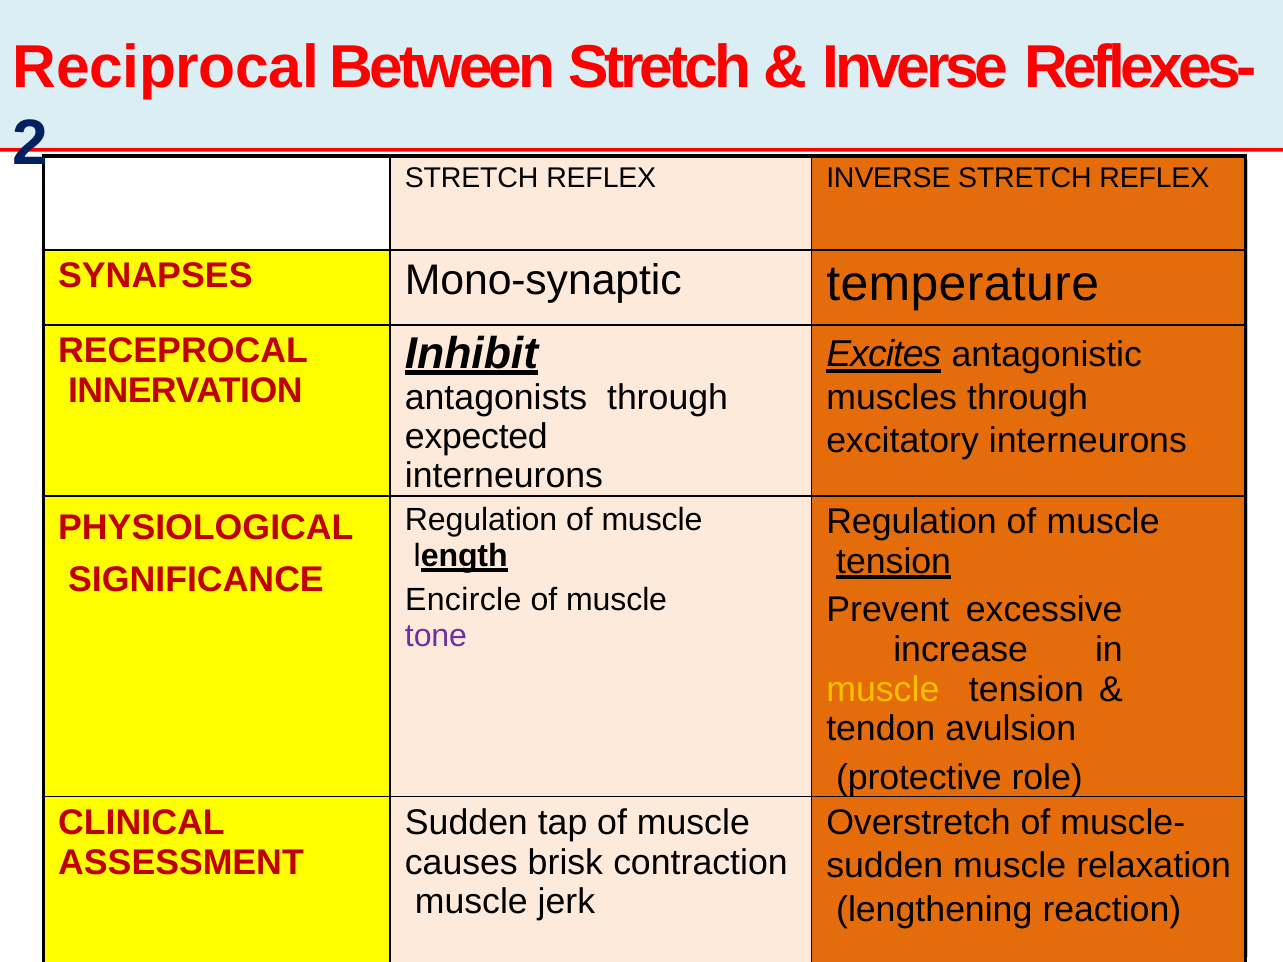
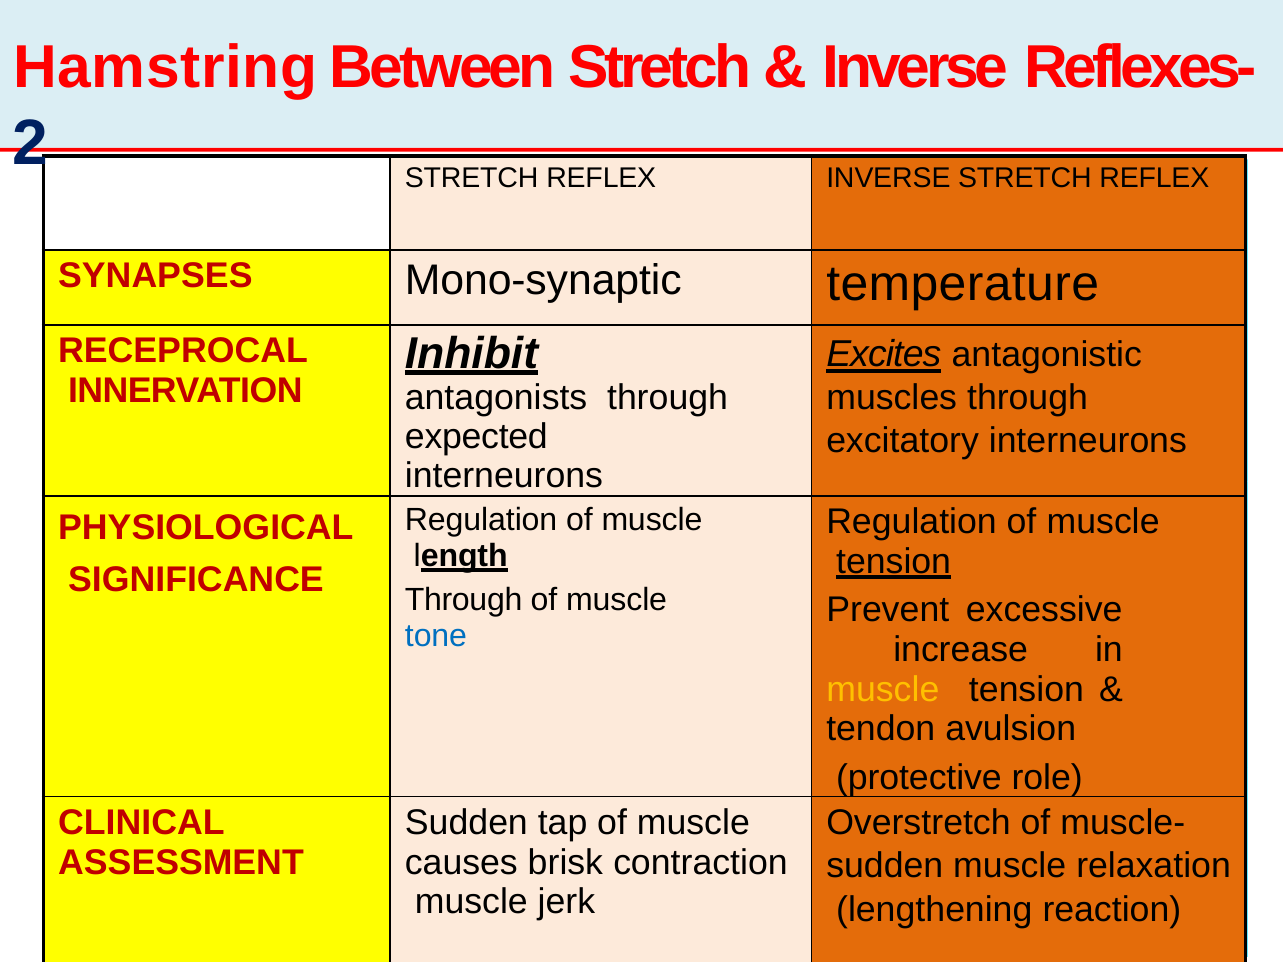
Reciprocal: Reciprocal -> Hamstring (165, 68)
Encircle: Encircle -> Through (464, 600)
tone colour: purple -> blue (436, 636)
